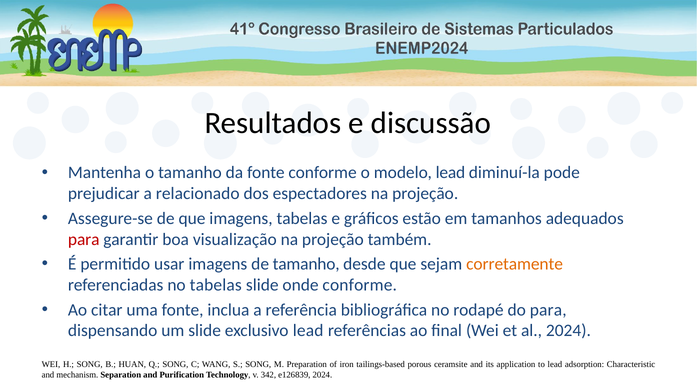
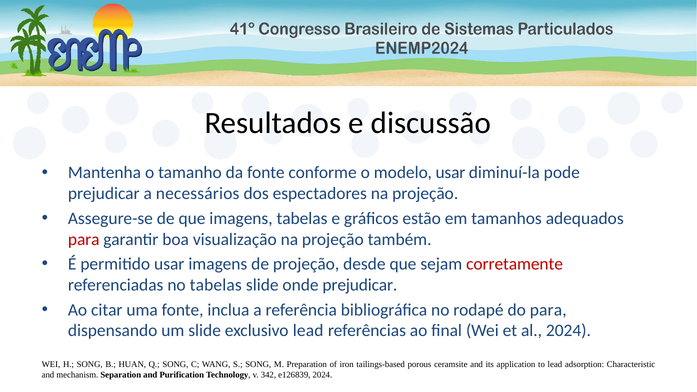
modelo lead: lead -> usar (450, 173)
relacionado: relacionado -> necessários (198, 194)
de tamanho: tamanho -> projeção (306, 264)
corretamente colour: orange -> red (515, 264)
onde conforme: conforme -> prejudicar (360, 285)
